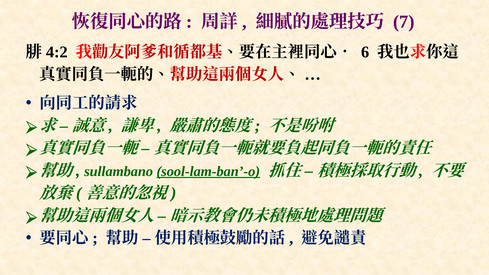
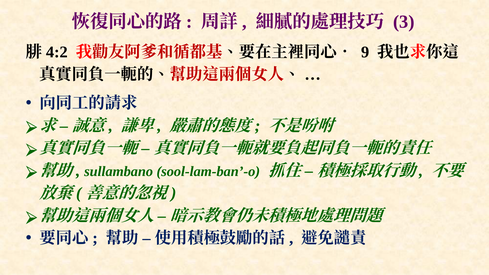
7: 7 -> 3 (404, 22)
6: 6 -> 9 (365, 52)
sool-lam-ban’-o underline: present -> none (208, 171)
